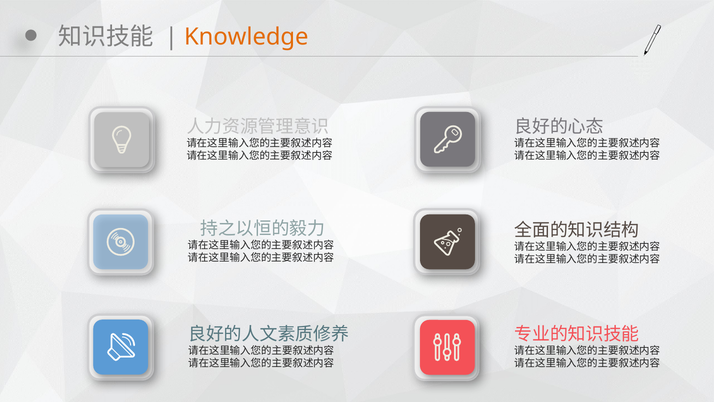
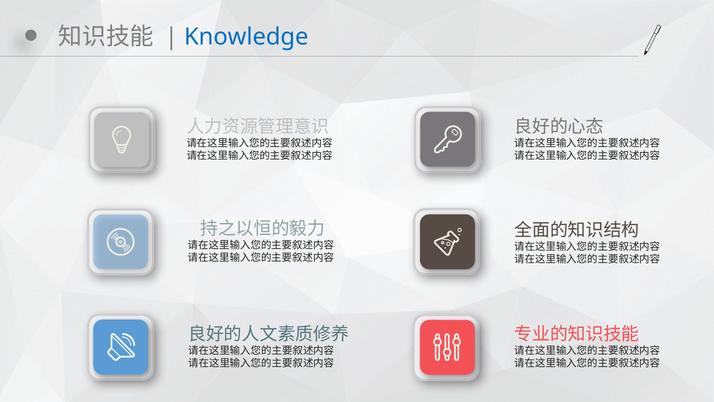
Knowledge colour: orange -> blue (246, 37)
